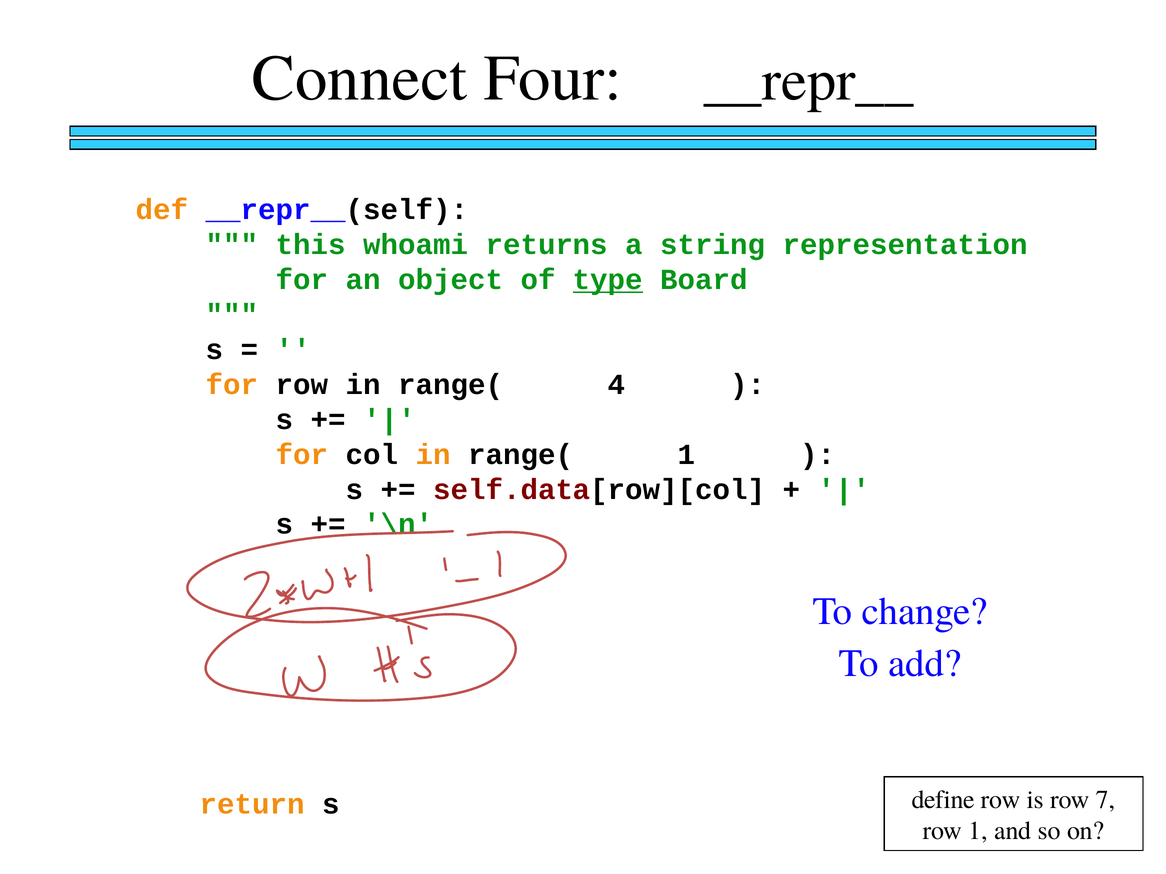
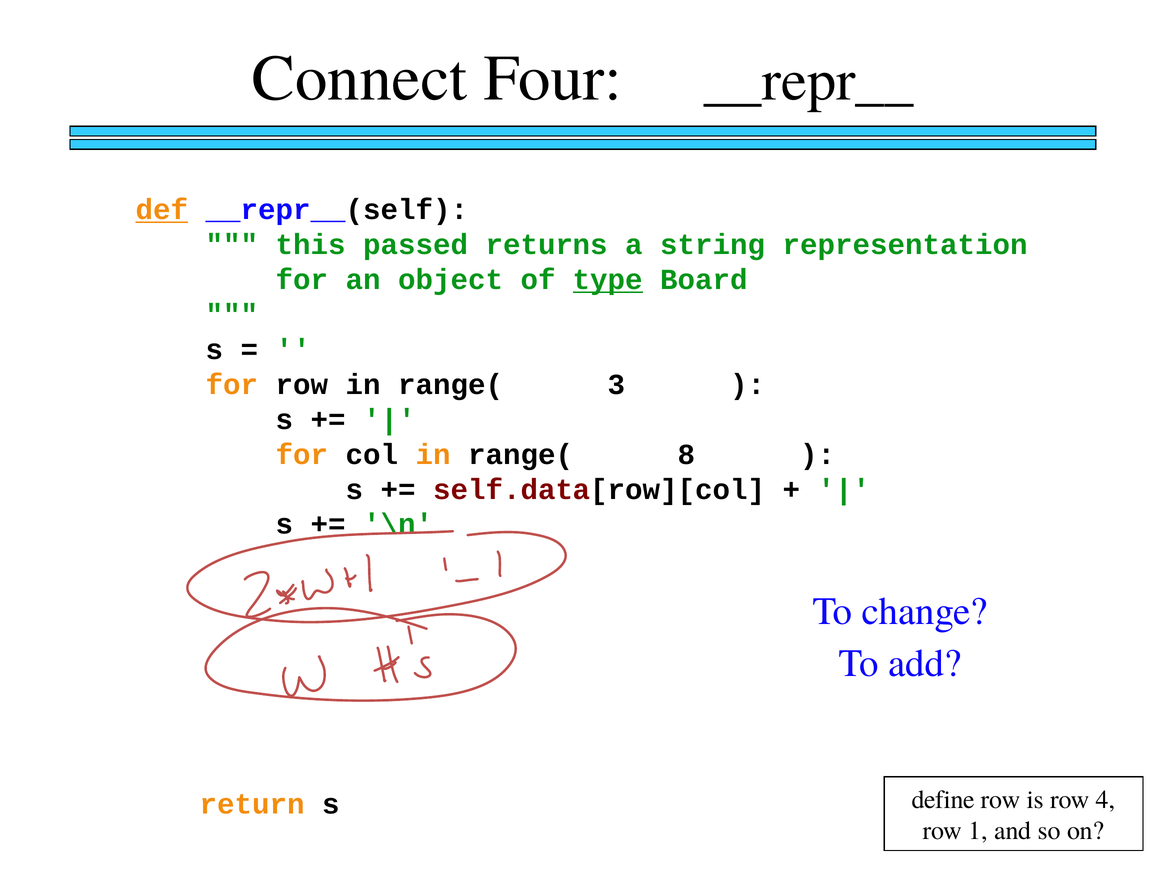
def underline: none -> present (162, 210)
whoami: whoami -> passed (416, 245)
4: 4 -> 3 (617, 385)
range( 1: 1 -> 8 (687, 455)
7: 7 -> 4 (1106, 800)
